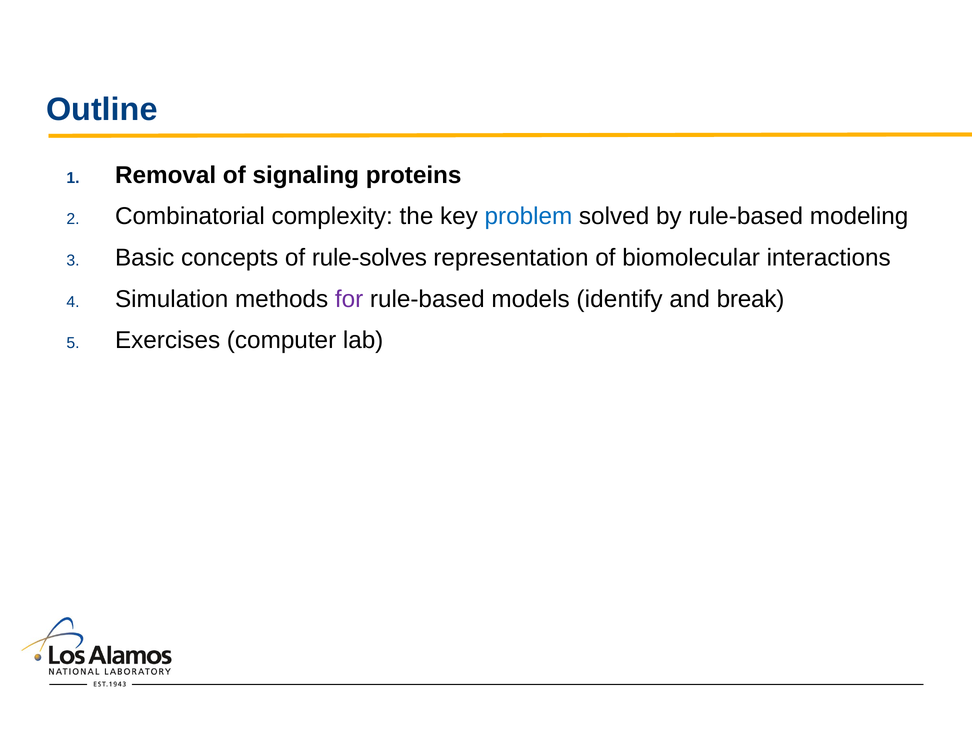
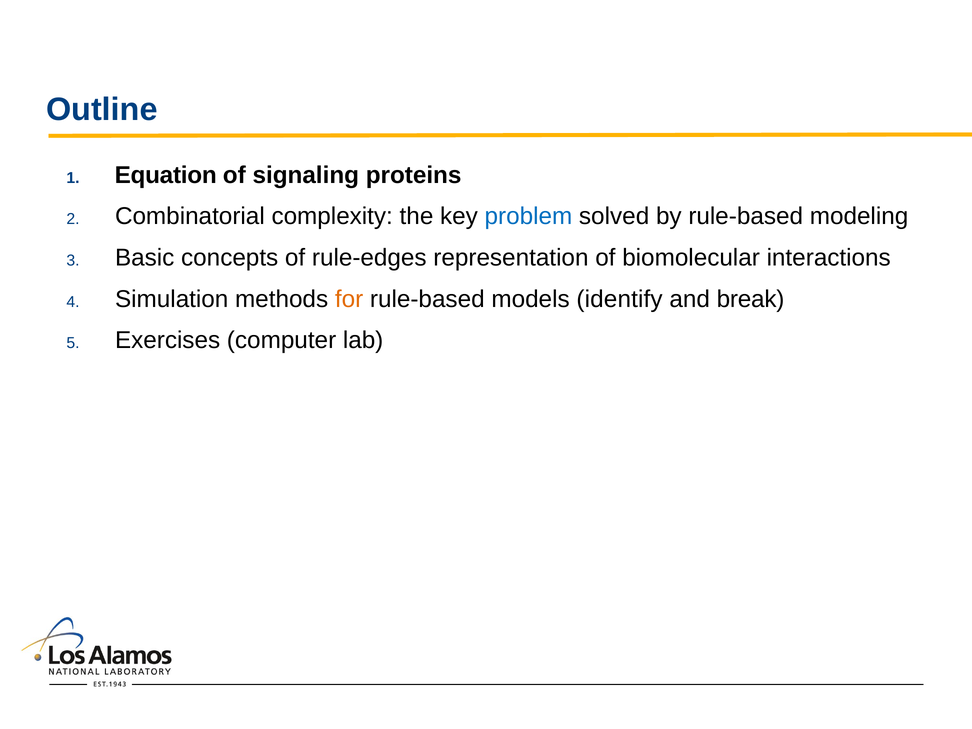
Removal: Removal -> Equation (166, 175)
rule-solves: rule-solves -> rule-edges (369, 258)
for colour: purple -> orange (349, 299)
